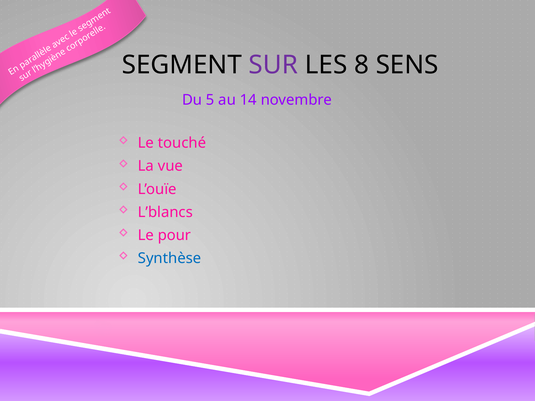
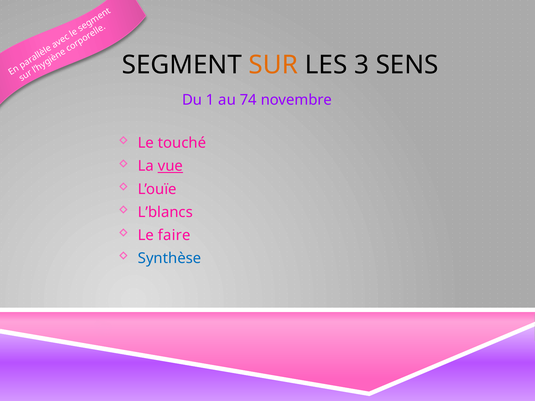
SUR colour: purple -> orange (273, 65)
8: 8 -> 3 (361, 65)
5: 5 -> 1 (210, 100)
14: 14 -> 74 (248, 100)
vue underline: none -> present (170, 166)
pour: pour -> faire (174, 235)
